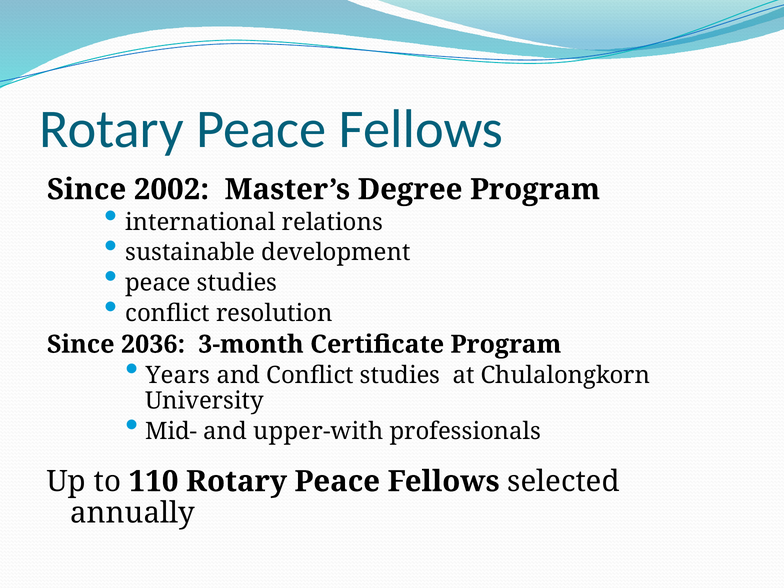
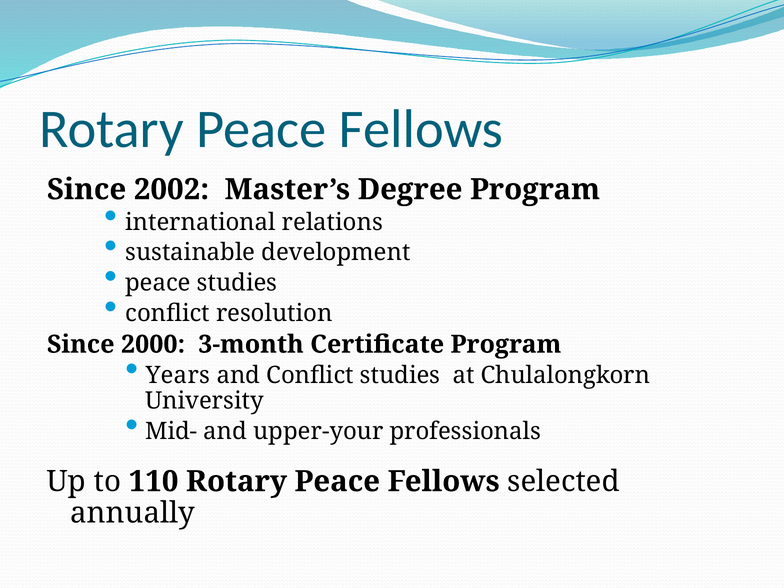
2036: 2036 -> 2000 (153, 344)
upper-with: upper-with -> upper-your (318, 431)
